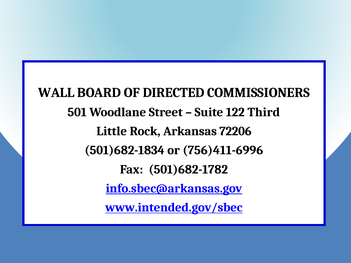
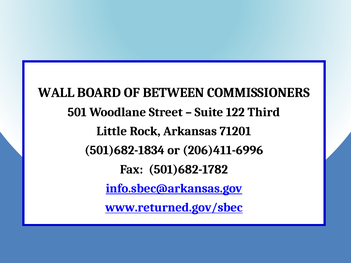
DIRECTED: DIRECTED -> BETWEEN (174, 93)
72206: 72206 -> 71201 (235, 131)
756)411-6996: 756)411-6996 -> 206)411-6996 (223, 150)
www.intended.gov/sbec: www.intended.gov/sbec -> www.returned.gov/sbec (174, 208)
